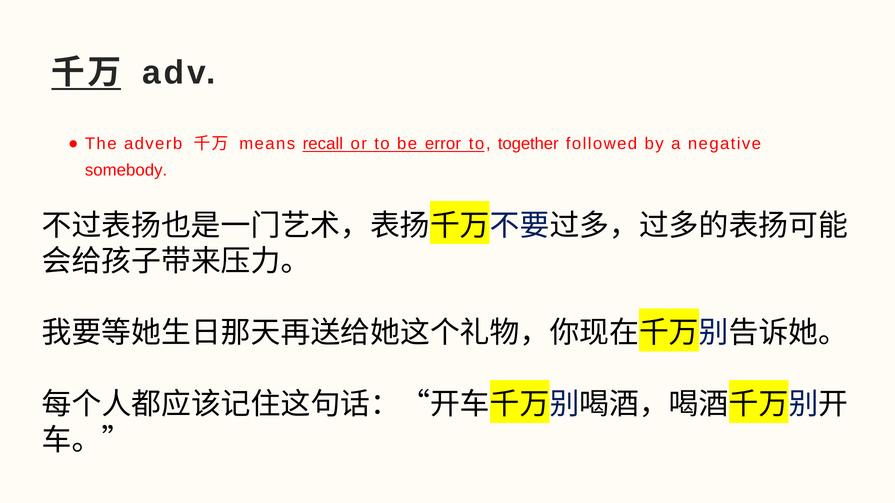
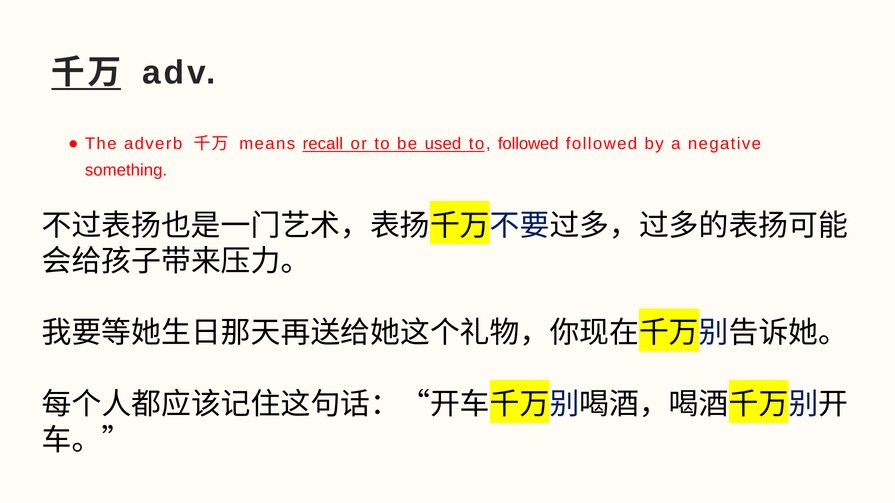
error: error -> used (443, 144)
to together: together -> followed (528, 144)
somebody: somebody -> something (126, 170)
